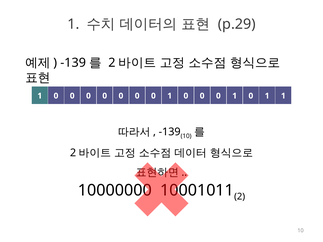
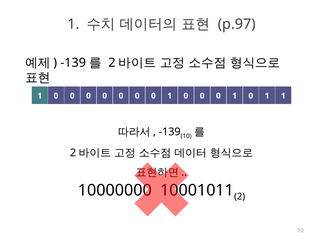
p.29: p.29 -> p.97 (237, 24)
